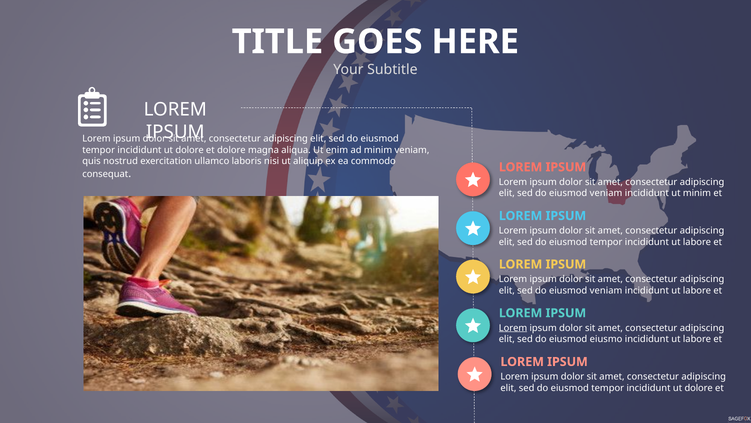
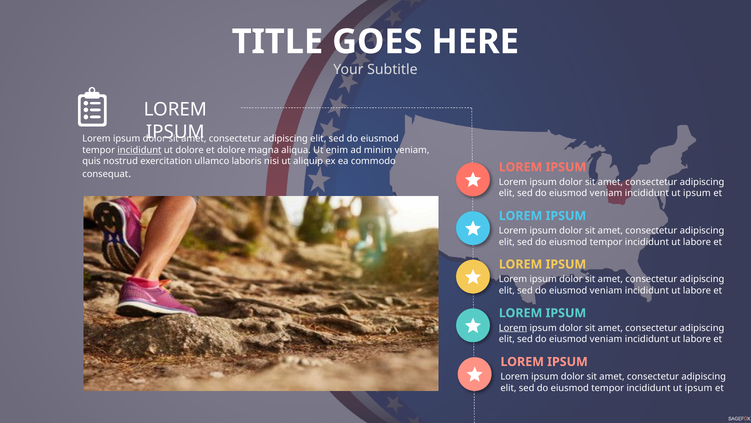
incididunt underline: none -> present (139, 150)
minim: minim -> ipsum (697, 193)
eiusmo: eiusmo -> veniam (606, 339)
dolore: dolore -> ipsum (699, 387)
